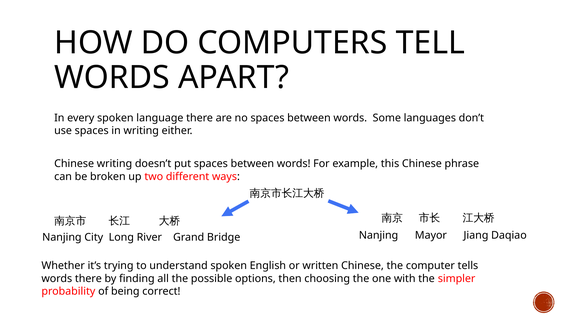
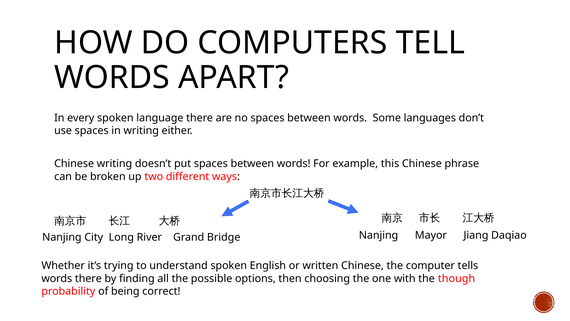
simpler: simpler -> though (457, 278)
